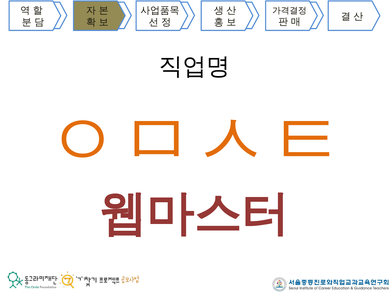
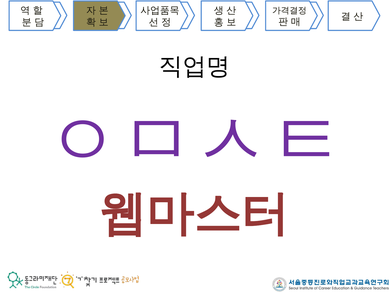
ㅇㅁㅅㅌ colour: orange -> purple (194, 141)
